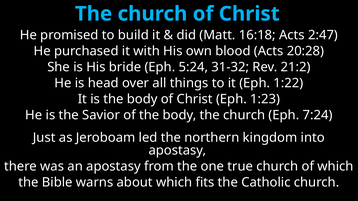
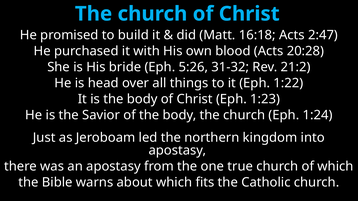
5:24: 5:24 -> 5:26 (193, 67)
7:24: 7:24 -> 1:24 (318, 115)
